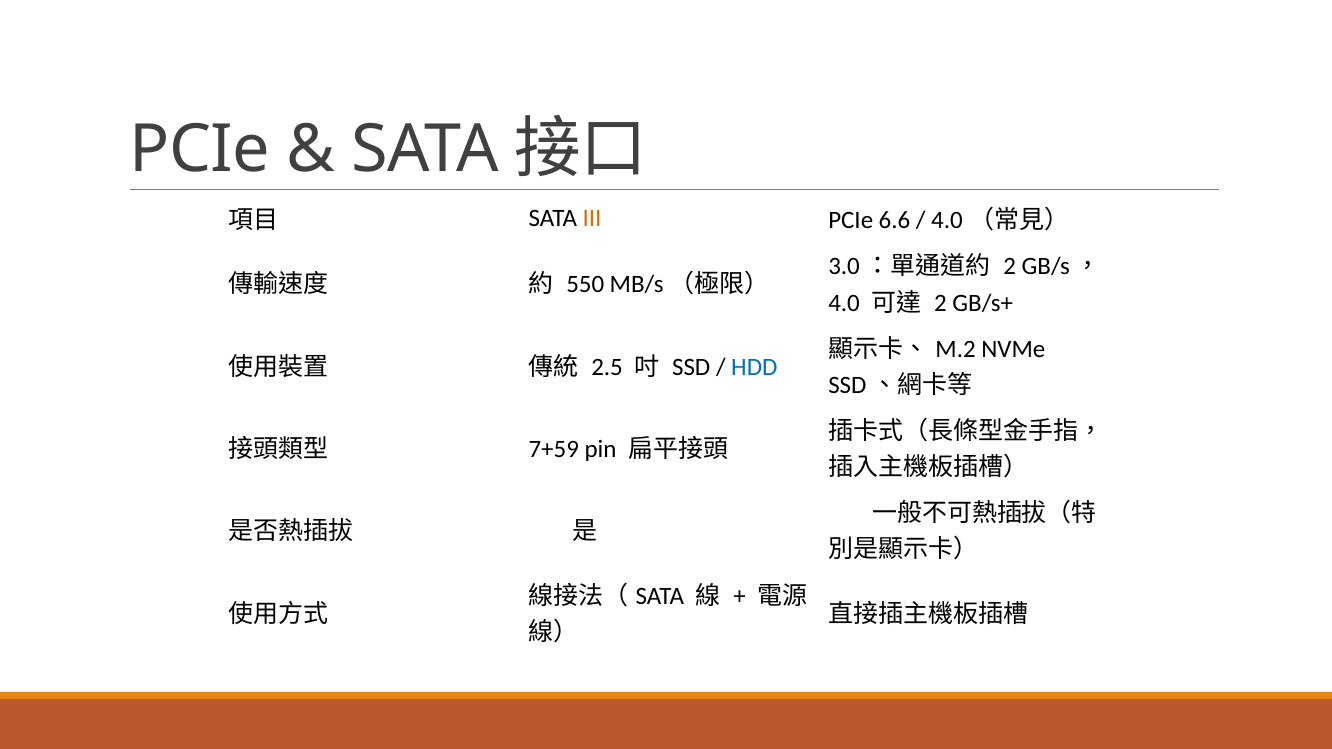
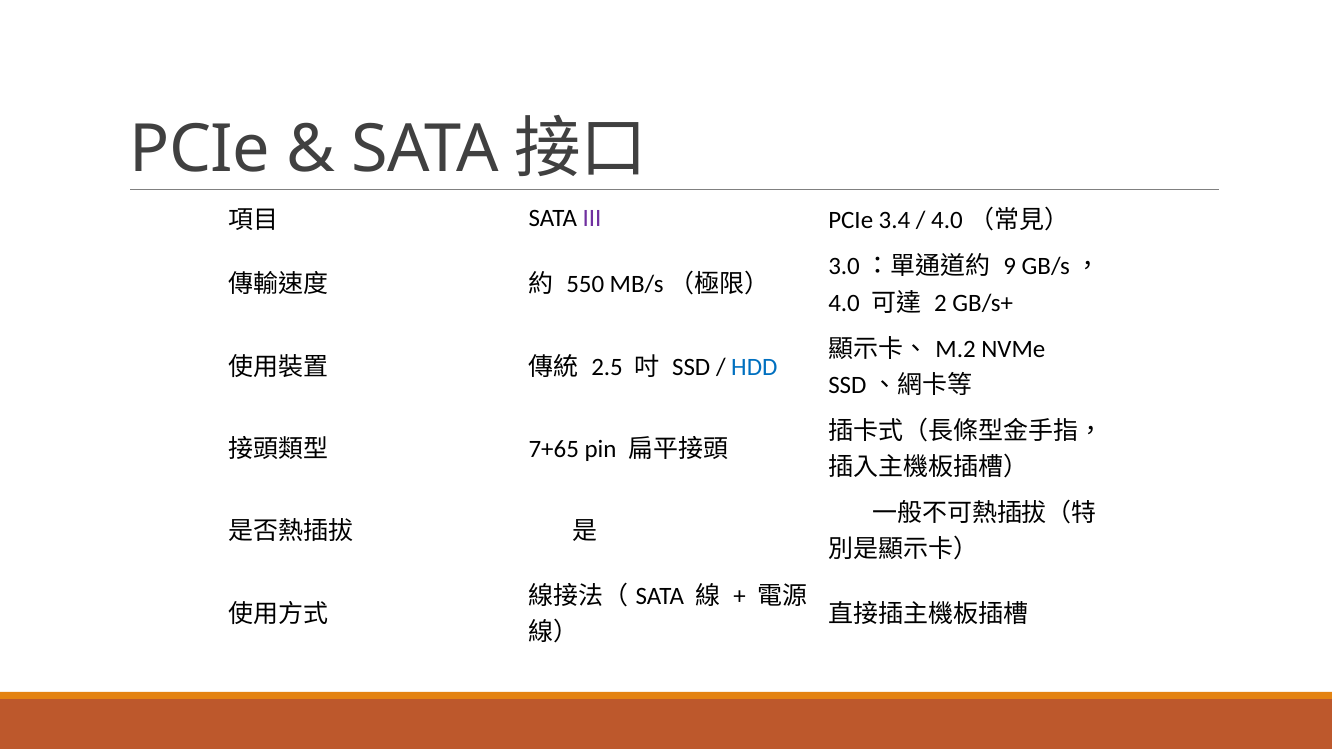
III colour: orange -> purple (592, 218)
6.6: 6.6 -> 3.4 (895, 221)
2: 2 -> 9 (1010, 267)
7+59: 7+59 -> 7+65 (554, 449)
